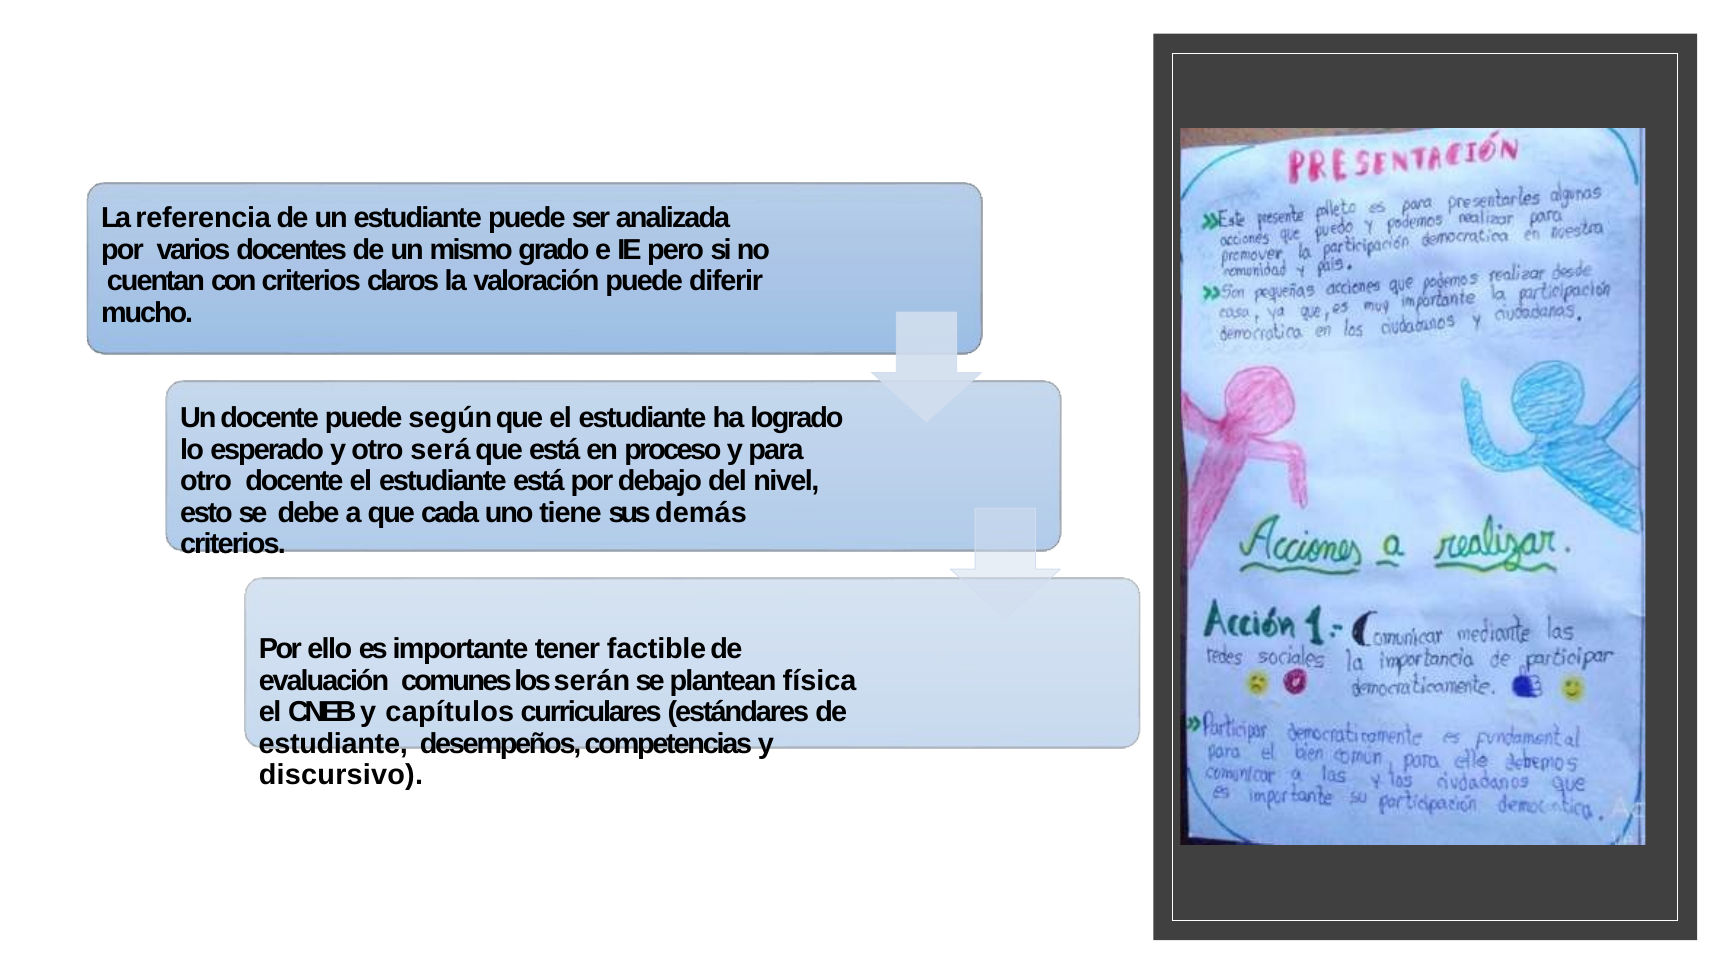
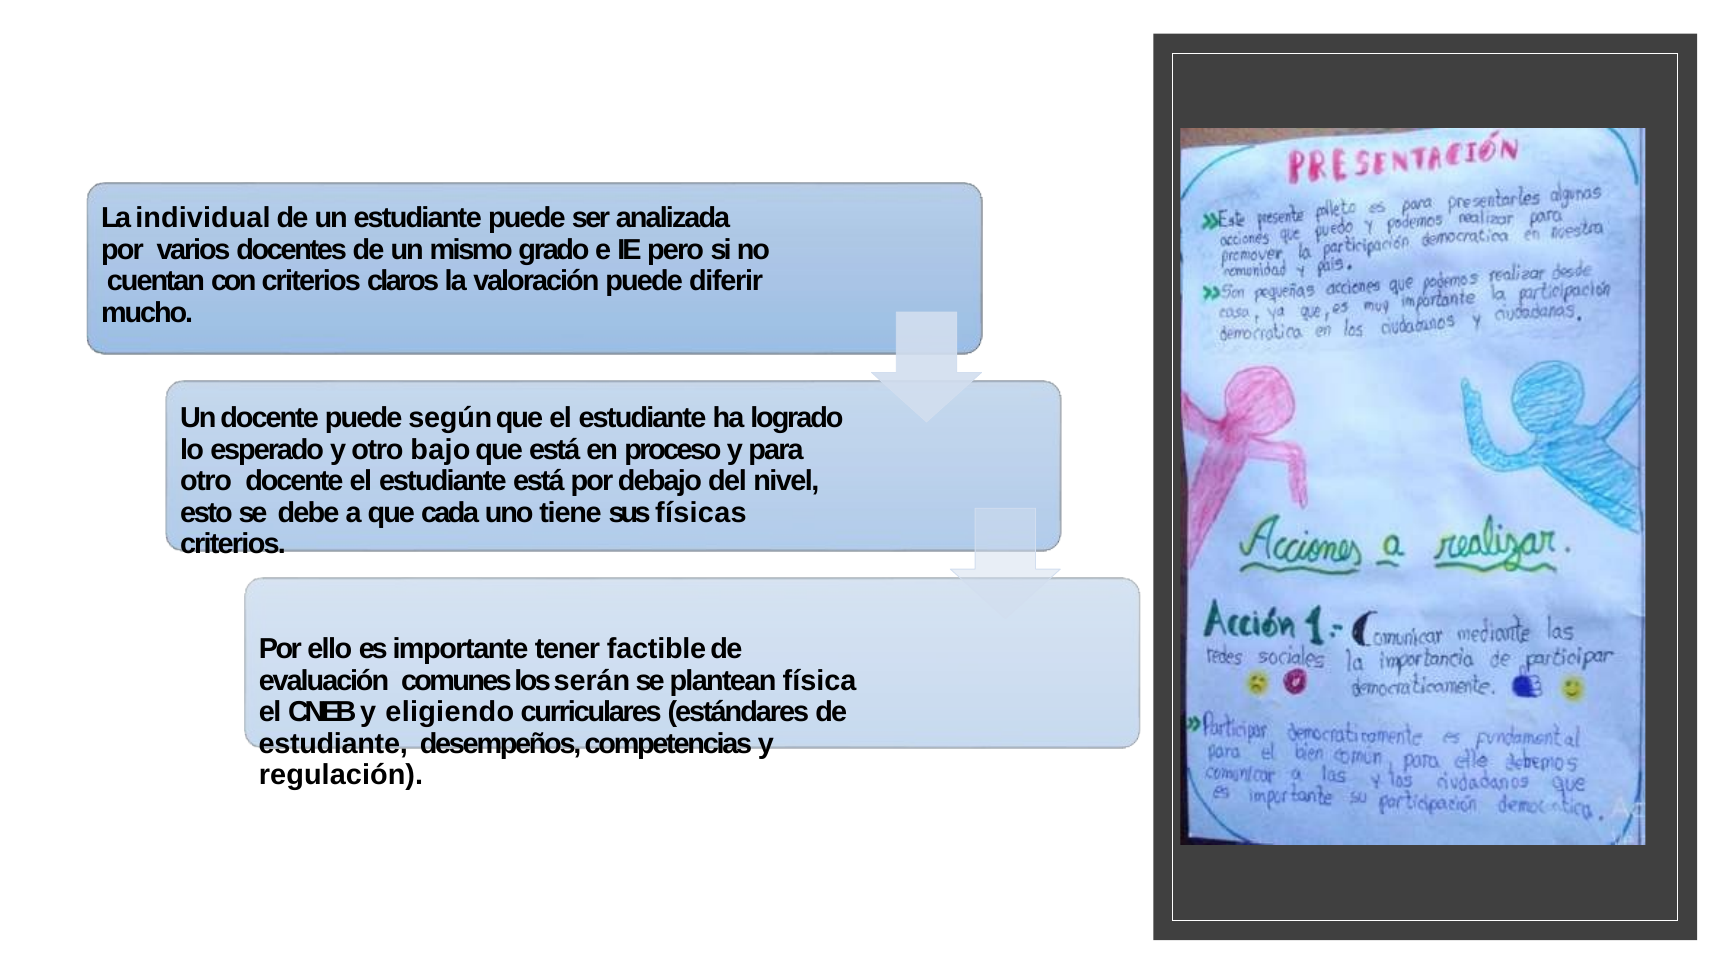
referencia: referencia -> individual (203, 219)
será: será -> bajo (441, 450)
demás: demás -> físicas (701, 513)
capítulos: capítulos -> eligiendo (450, 712)
discursivo: discursivo -> regulación (341, 775)
